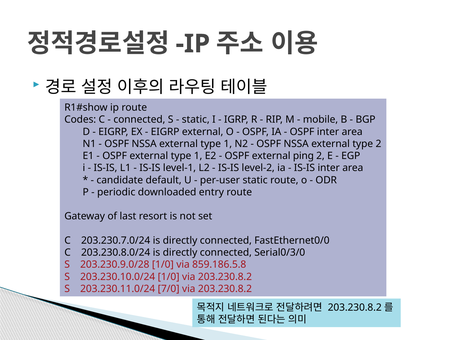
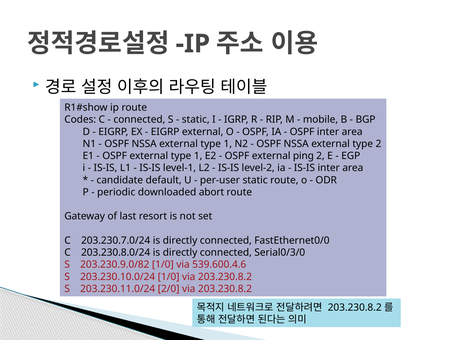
entry: entry -> abort (212, 192)
203.230.9.0/28: 203.230.9.0/28 -> 203.230.9.0/82 (115, 264)
859.186.5.8: 859.186.5.8 -> 539.600.4.6 (219, 264)
7/0: 7/0 -> 2/0 (169, 289)
